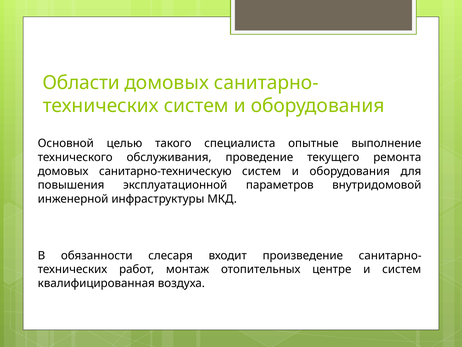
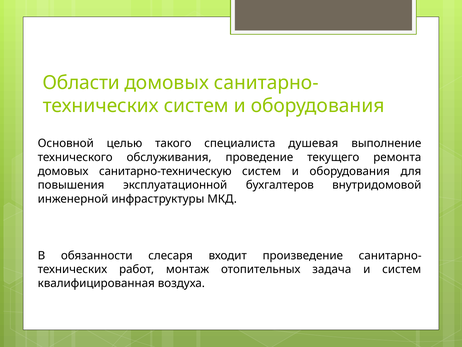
опытные: опытные -> душевая (313, 143)
параметров: параметров -> бухгалтеров (280, 185)
центре: центре -> задача (332, 269)
